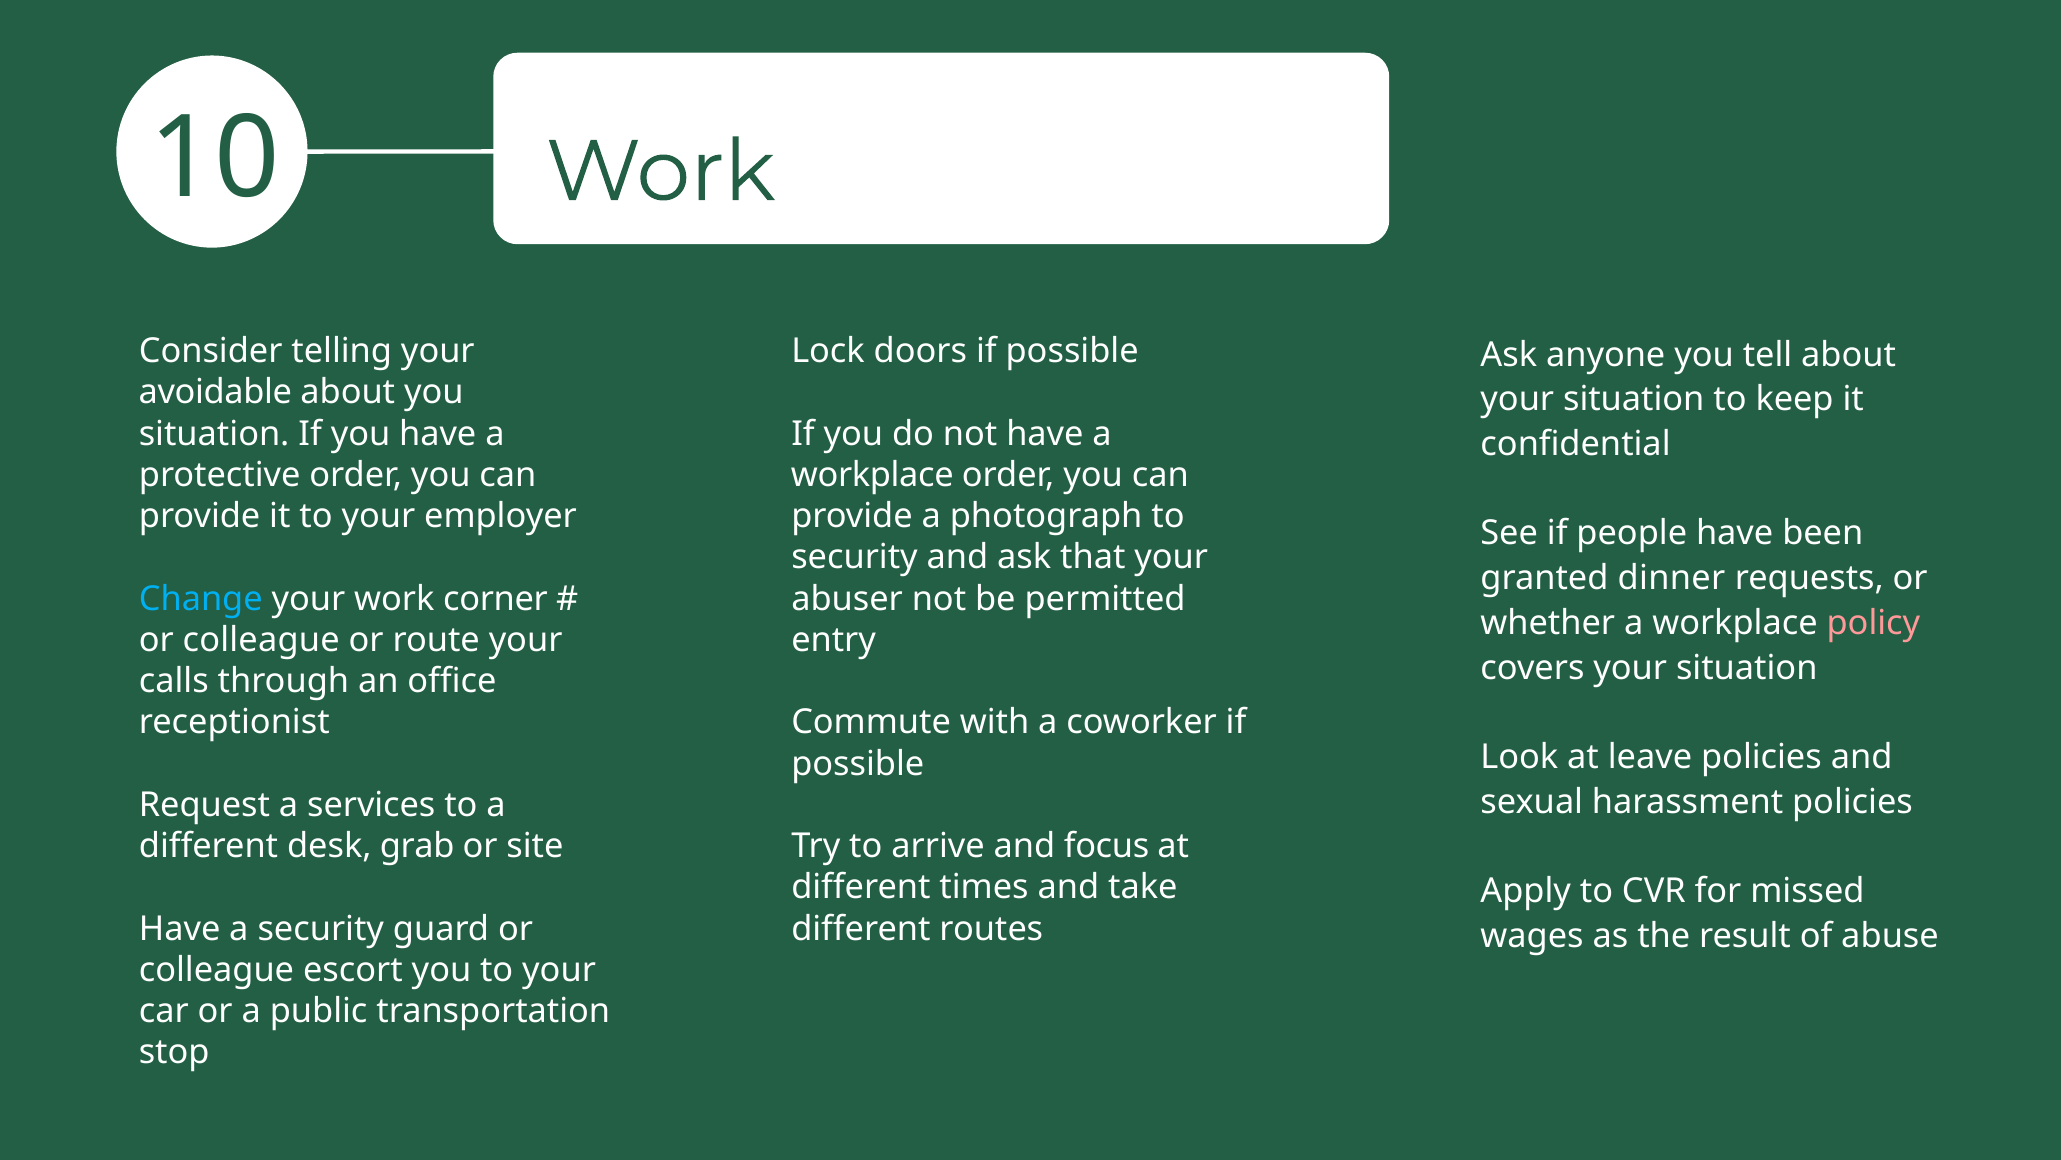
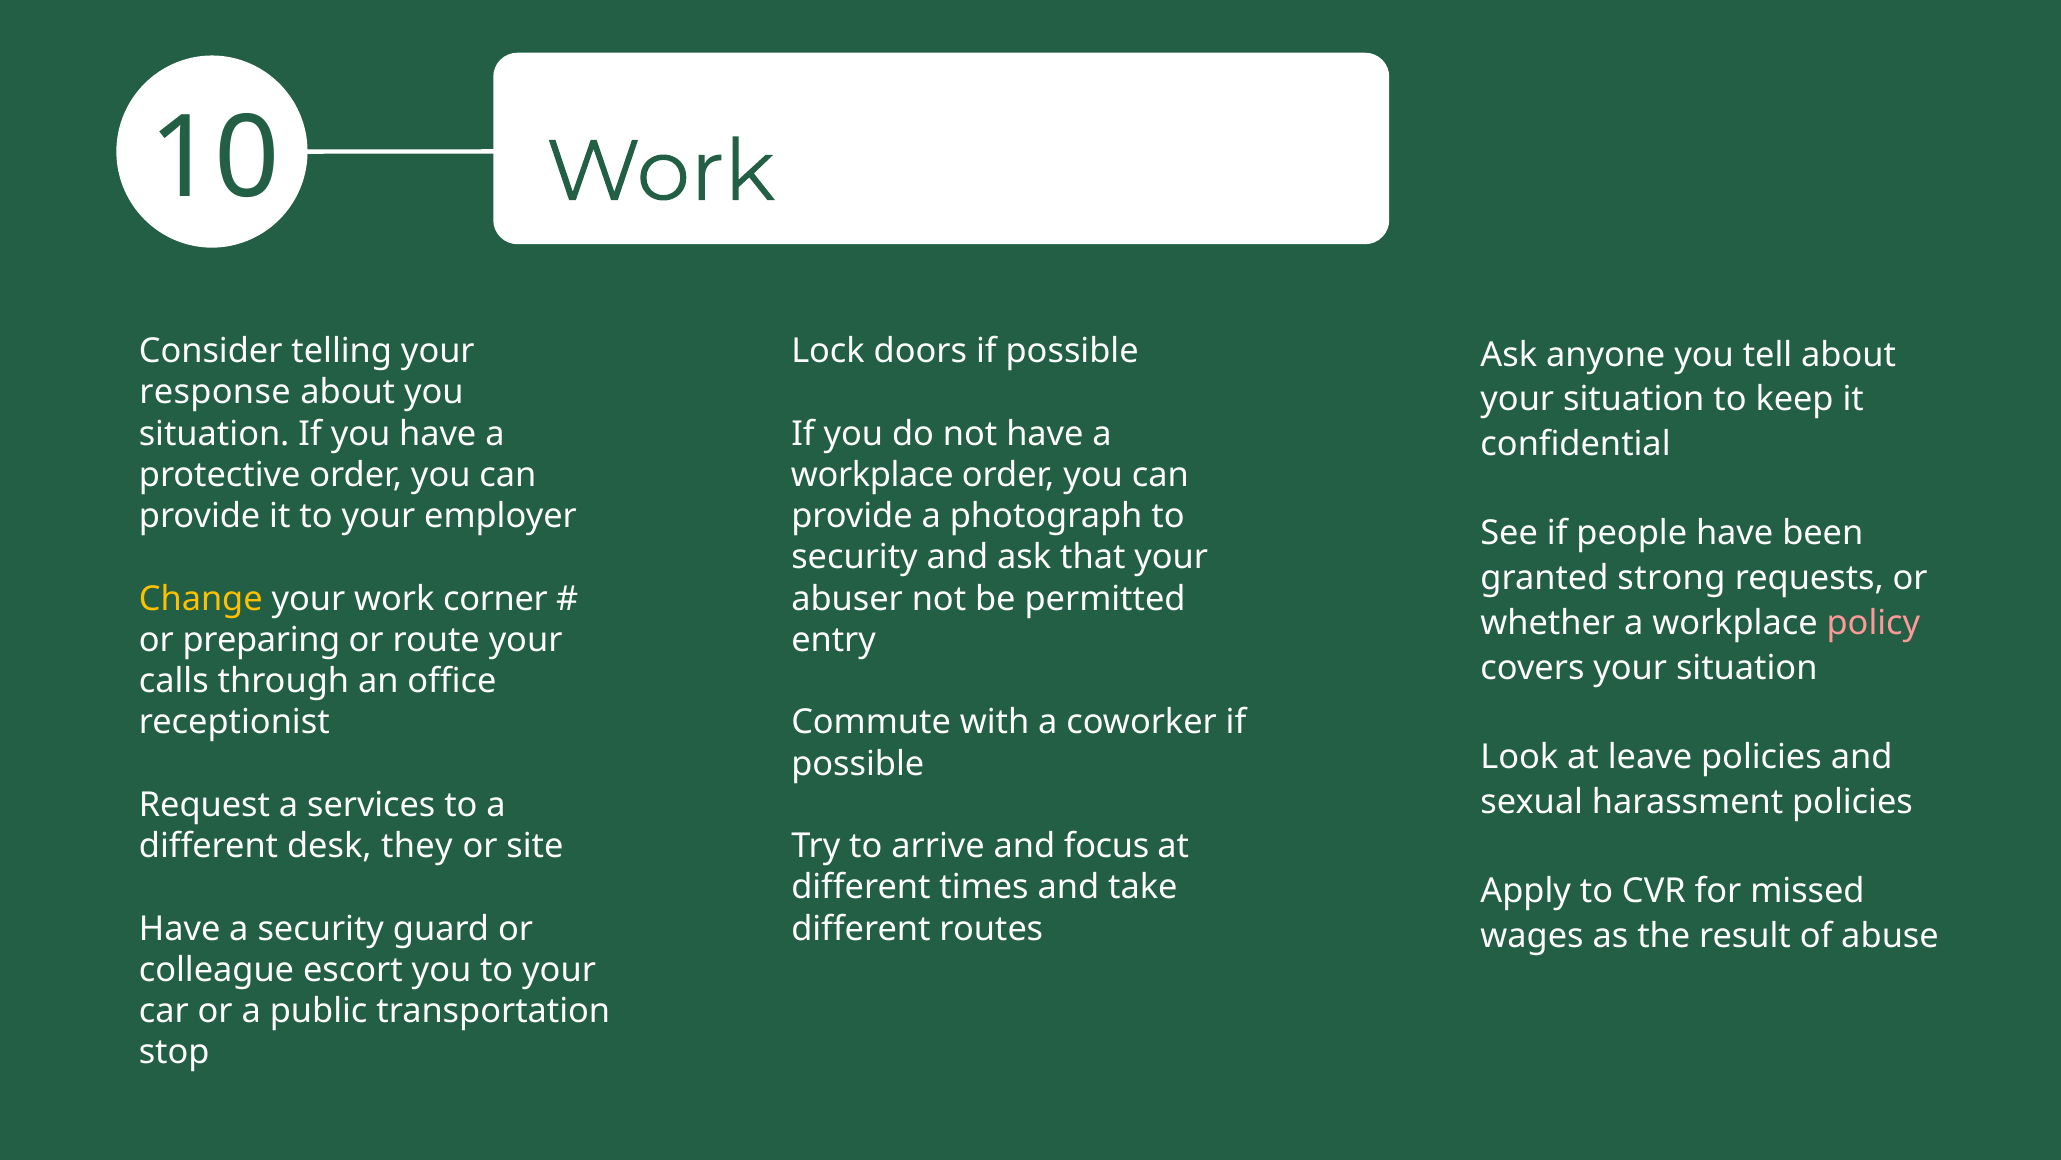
avoidable: avoidable -> response (215, 392)
dinner: dinner -> strong (1671, 578)
Change colour: light blue -> yellow (201, 598)
colleague: colleague -> preparing (261, 640)
grab: grab -> they (417, 846)
